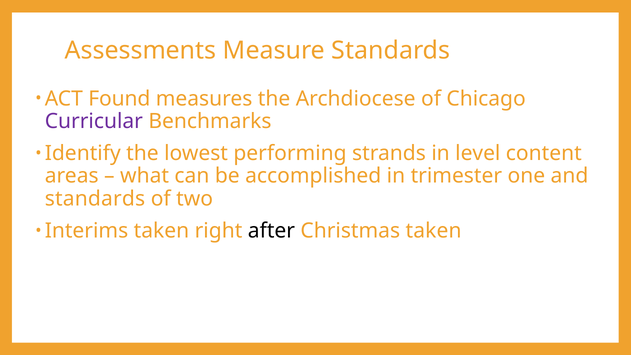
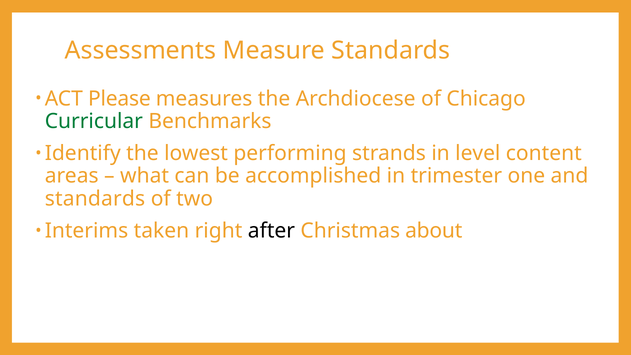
Found: Found -> Please (119, 99)
Curricular colour: purple -> green (94, 121)
Christmas taken: taken -> about (434, 231)
